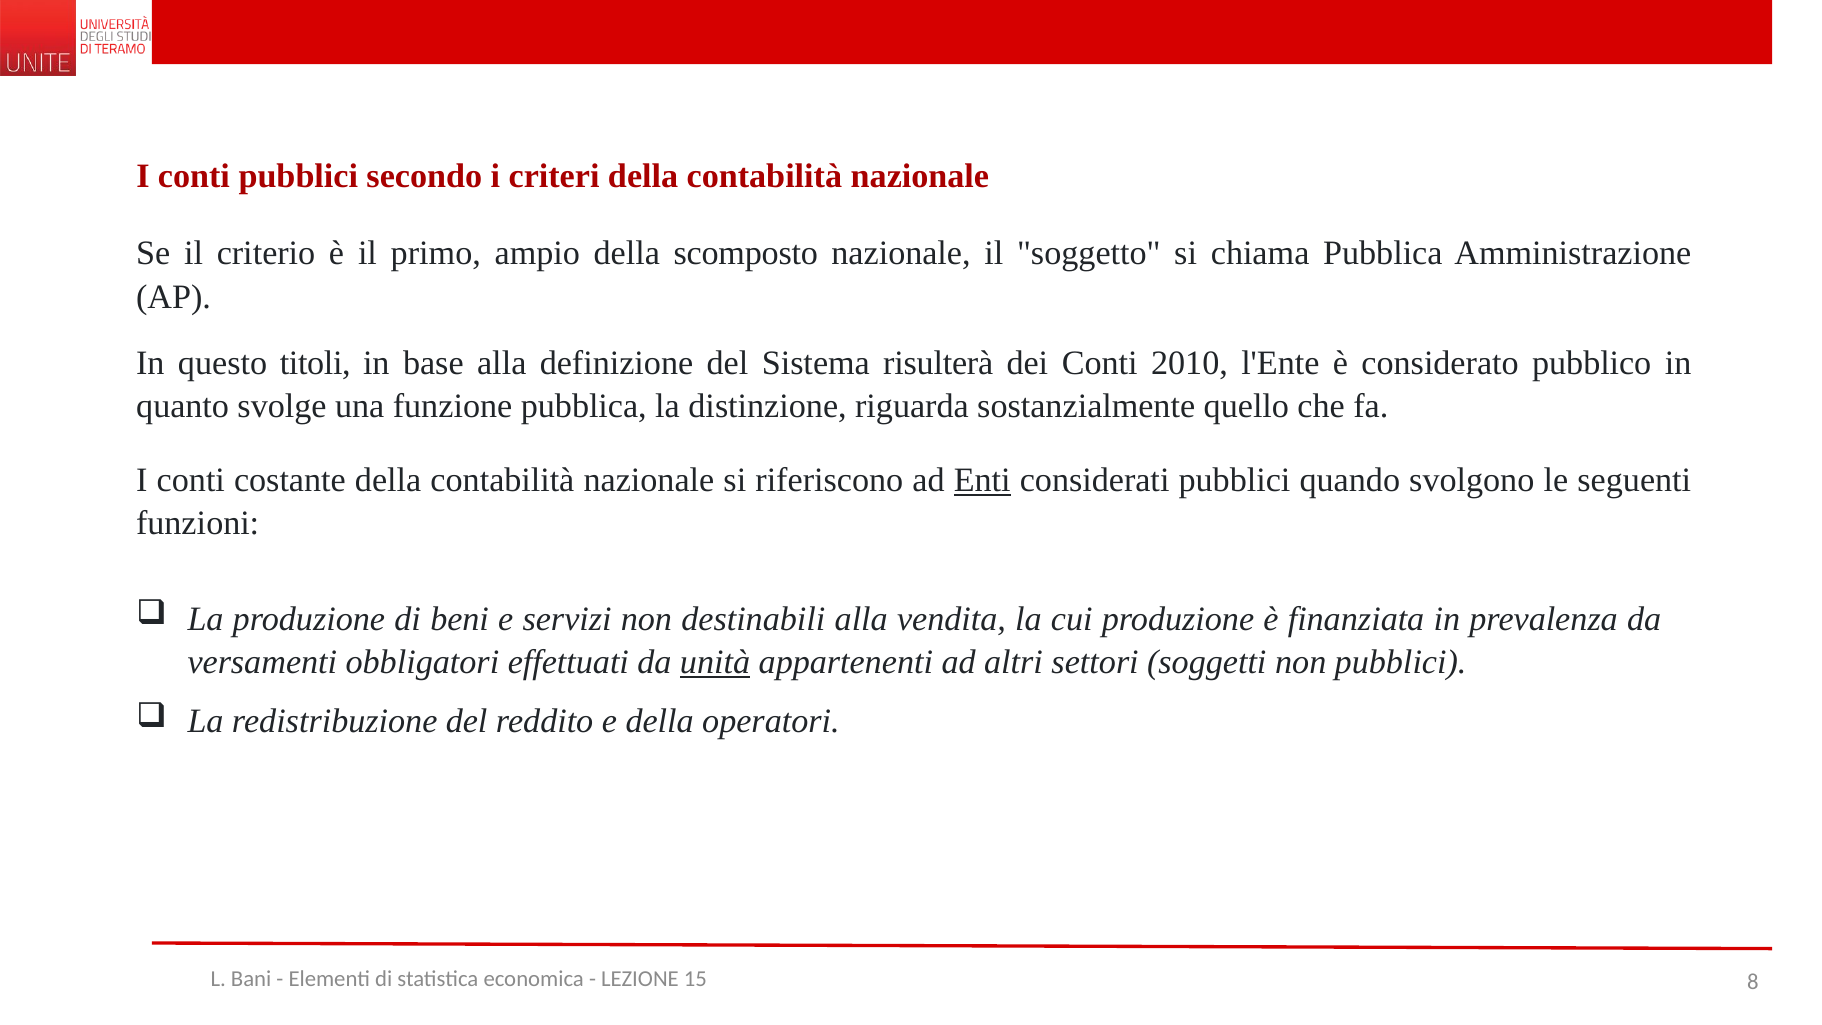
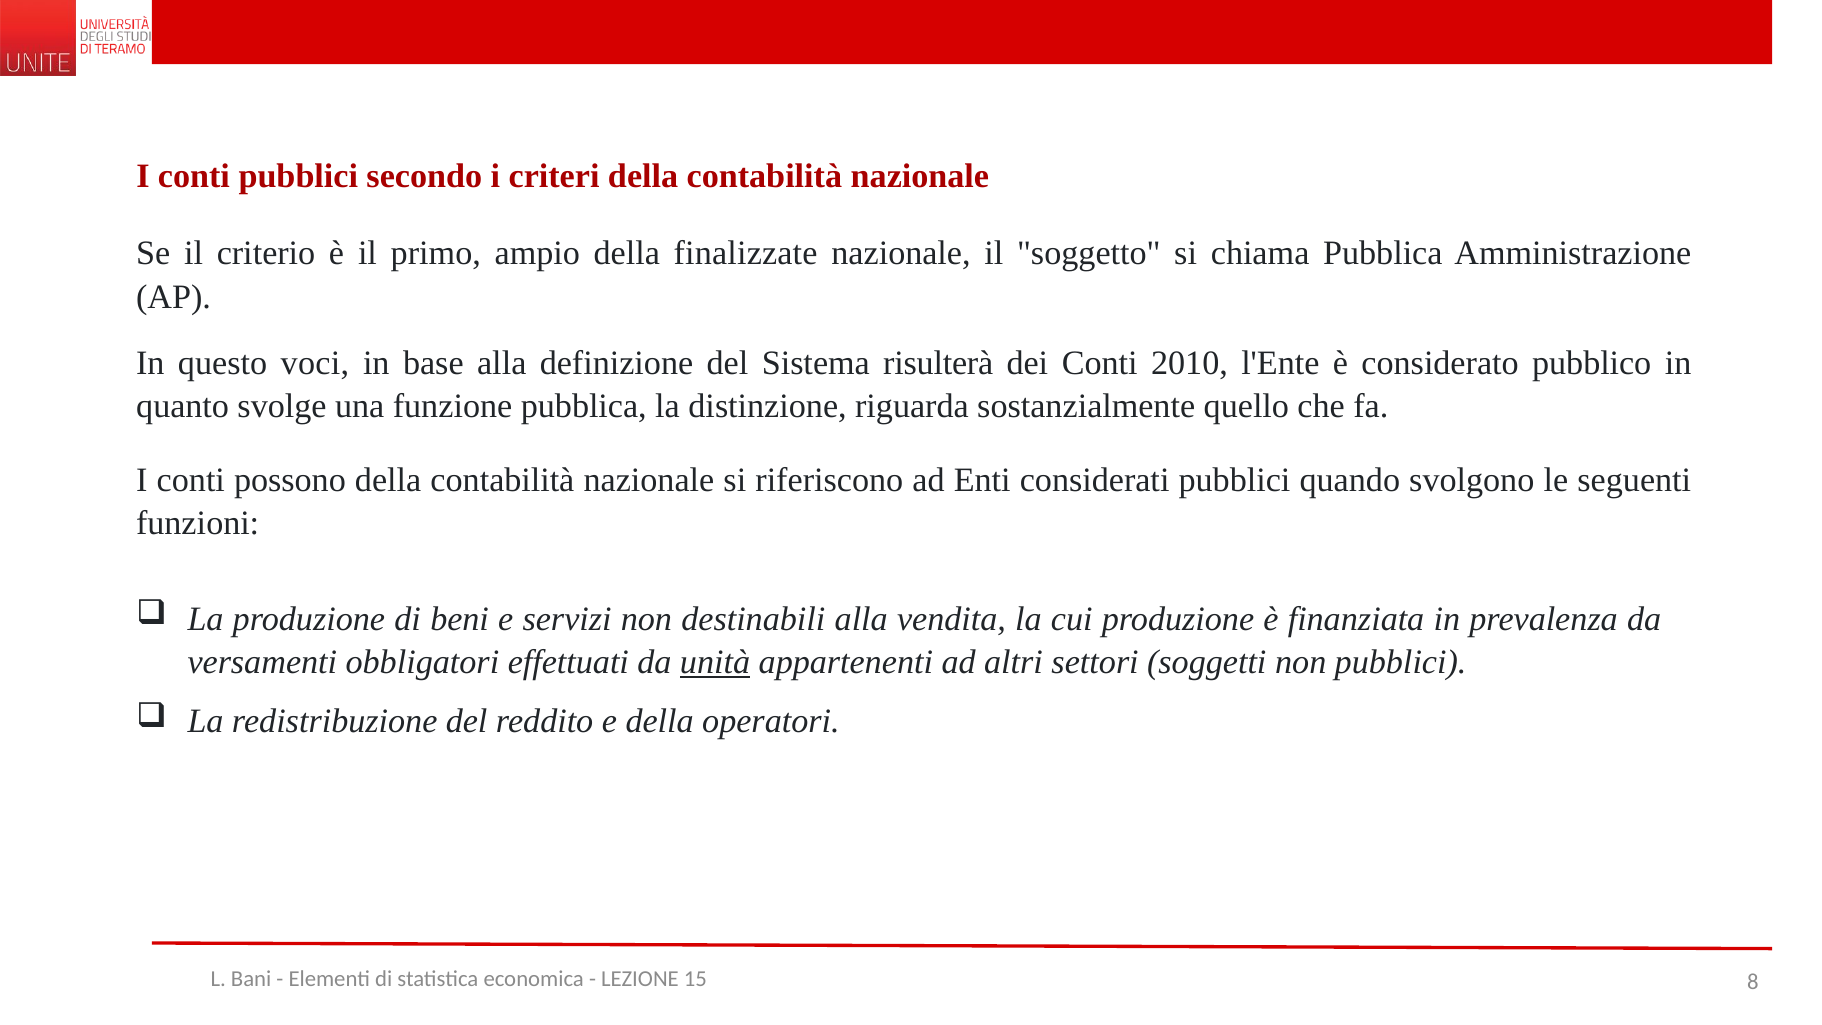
scomposto: scomposto -> finalizzate (746, 253)
titoli: titoli -> voci (315, 363)
costante: costante -> possono (290, 480)
Enti underline: present -> none (982, 480)
